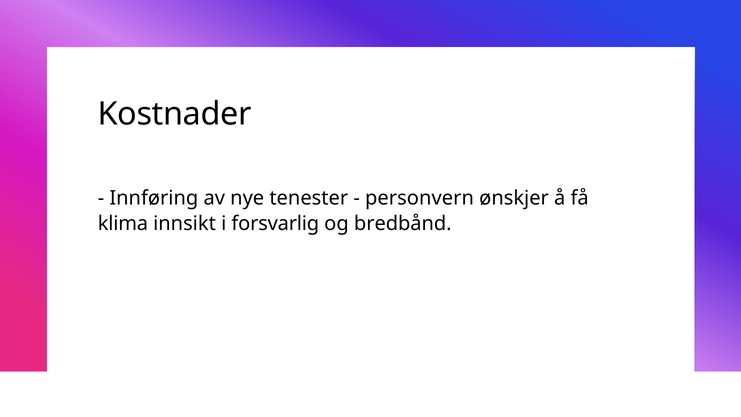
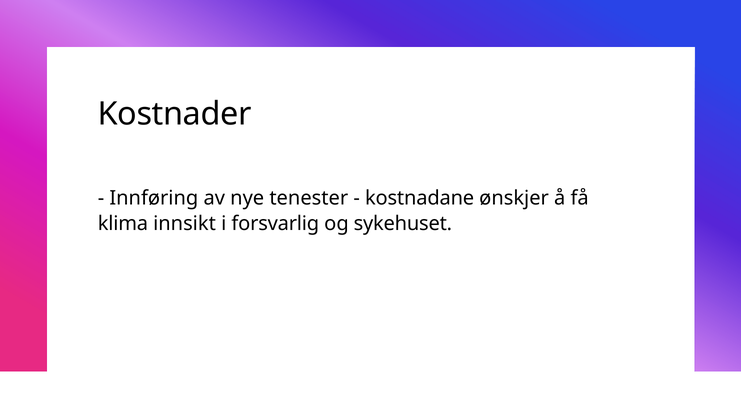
personvern: personvern -> kostnadane (420, 198)
bredbånd: bredbånd -> sykehuset (403, 223)
